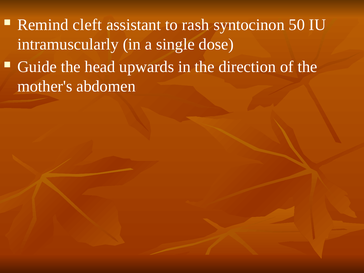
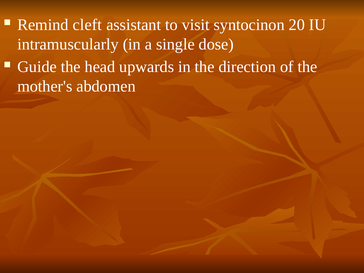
rash: rash -> visit (196, 25)
50: 50 -> 20 (297, 25)
